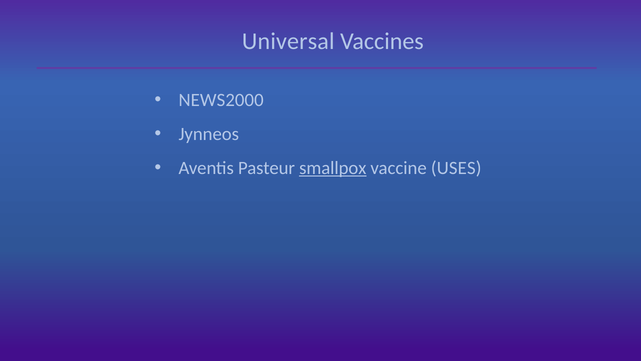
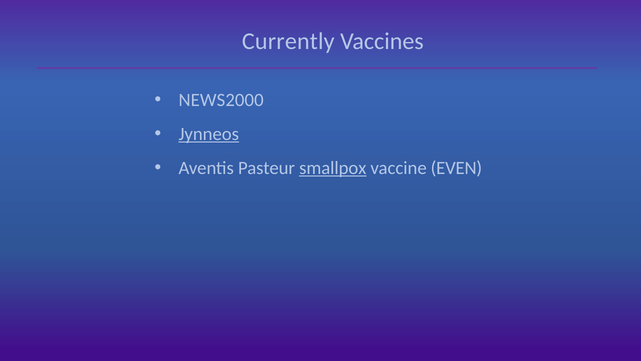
Universal: Universal -> Currently (288, 41)
Jynneos underline: none -> present (209, 134)
USES: USES -> EVEN (456, 168)
